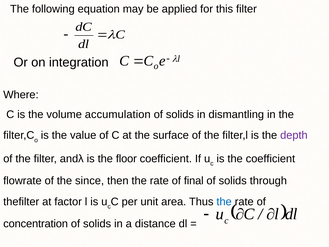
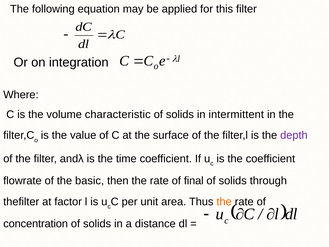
accumulation: accumulation -> characteristic (118, 114)
dismantling: dismantling -> intermittent (236, 114)
floor: floor -> time (126, 159)
since: since -> basic (90, 181)
the colour: blue -> orange (224, 202)
